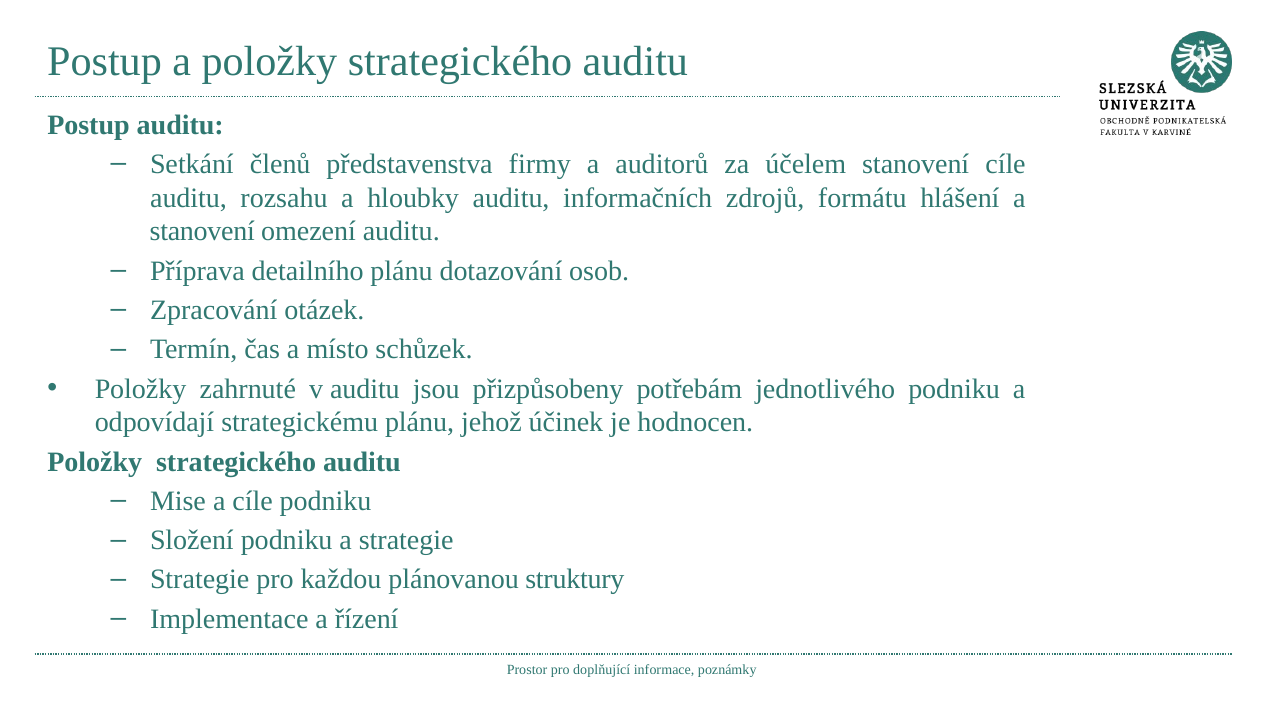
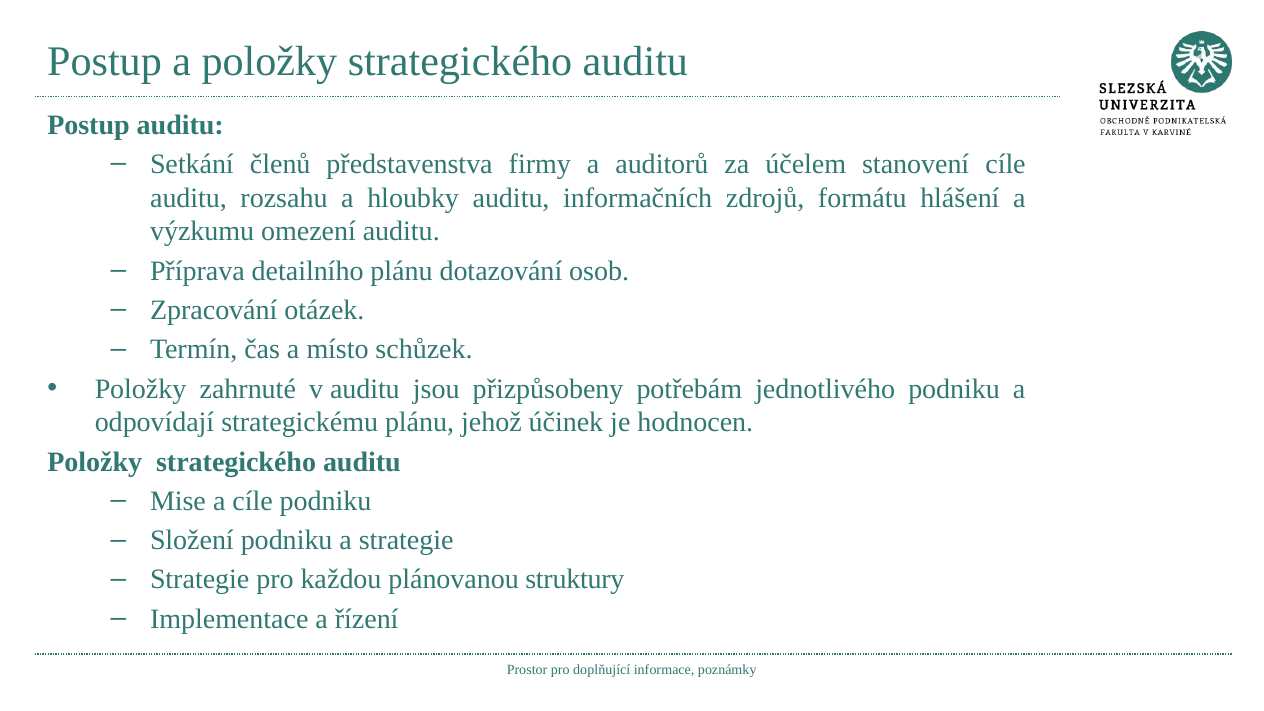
stanovení: stanovení -> výzkumu (202, 232)
